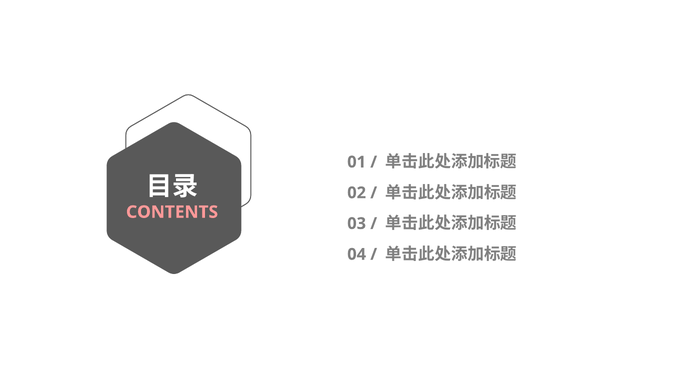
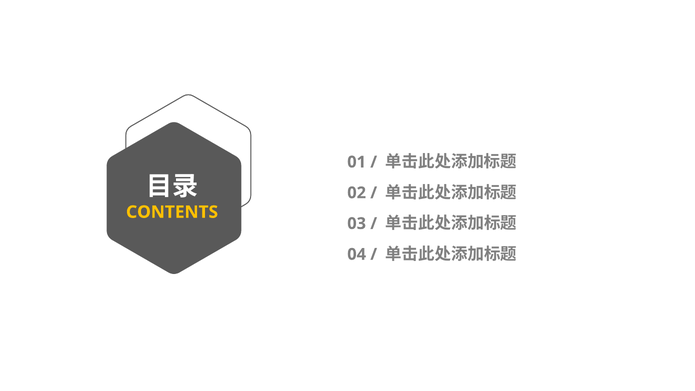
CONTENTS colour: pink -> yellow (172, 212)
